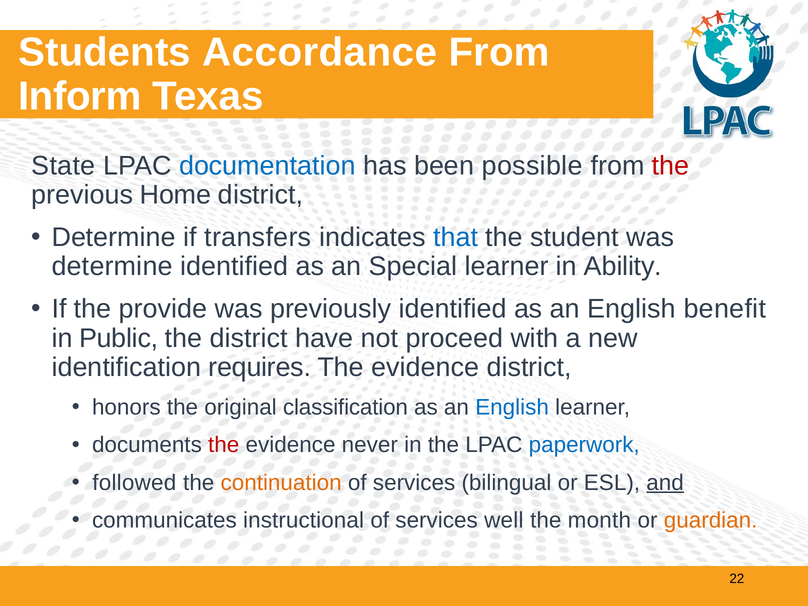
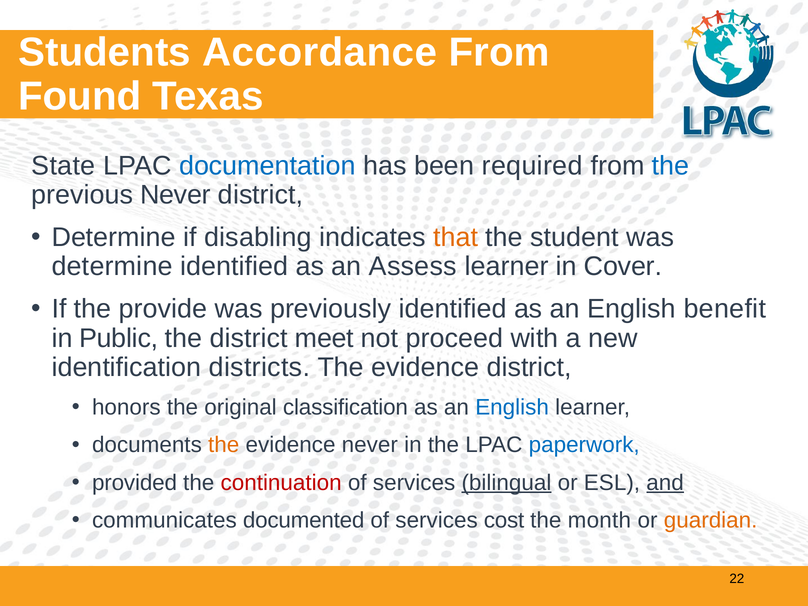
Inform: Inform -> Found (80, 96)
possible: possible -> required (532, 166)
the colour: red -> blue (671, 166)
previous Home: Home -> Never (175, 195)
transfers: transfers -> disabling (258, 237)
that colour: blue -> orange (456, 237)
Special: Special -> Assess (413, 267)
Ability: Ability -> Cover (623, 267)
have: have -> meet (324, 338)
requires: requires -> districts (259, 367)
the colour: red -> orange (224, 445)
followed: followed -> provided (135, 483)
continuation colour: orange -> red (281, 483)
bilingual underline: none -> present (506, 483)
instructional: instructional -> documented (304, 520)
well: well -> cost (504, 520)
